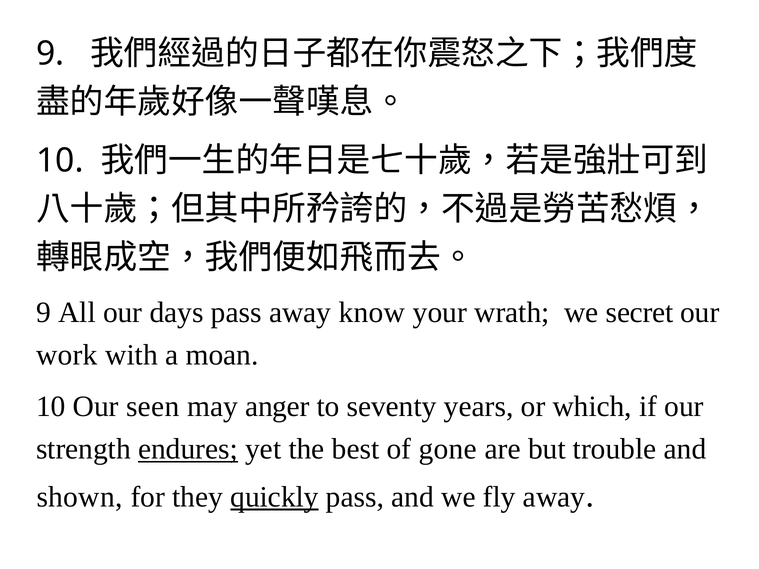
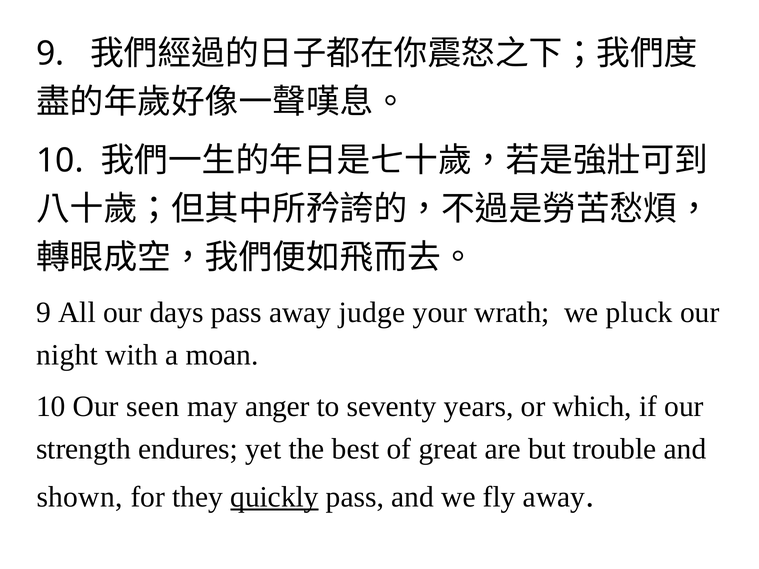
know: know -> judge (372, 313)
secret: secret -> pluck (639, 313)
work: work -> night (67, 355)
endures underline: present -> none (188, 449)
gone: gone -> great (448, 449)
